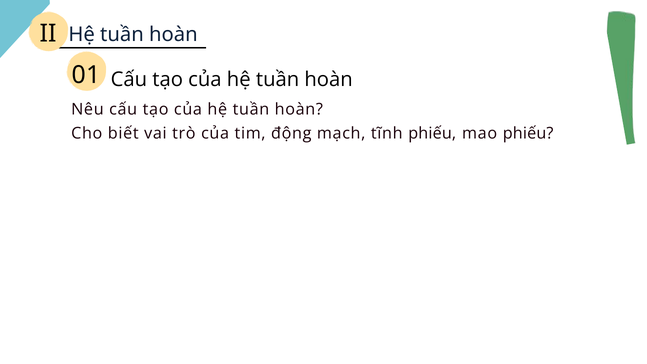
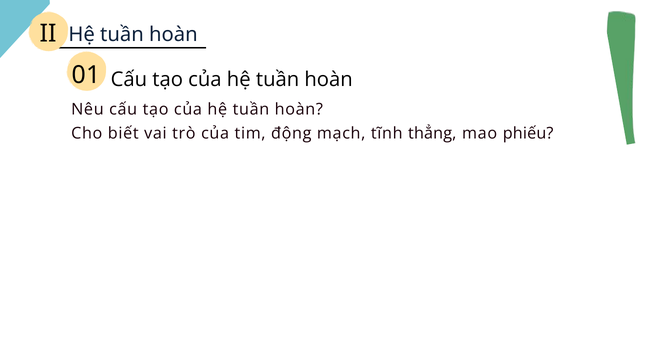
tĩnh phiếu: phiếu -> thẳng (432, 134)
